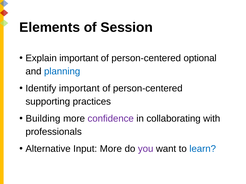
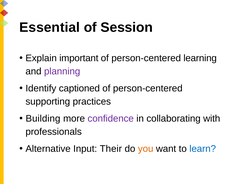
Elements: Elements -> Essential (50, 28)
optional: optional -> learning (200, 58)
planning colour: blue -> purple (62, 71)
Identify important: important -> captioned (79, 89)
Input More: More -> Their (111, 149)
you colour: purple -> orange (146, 149)
